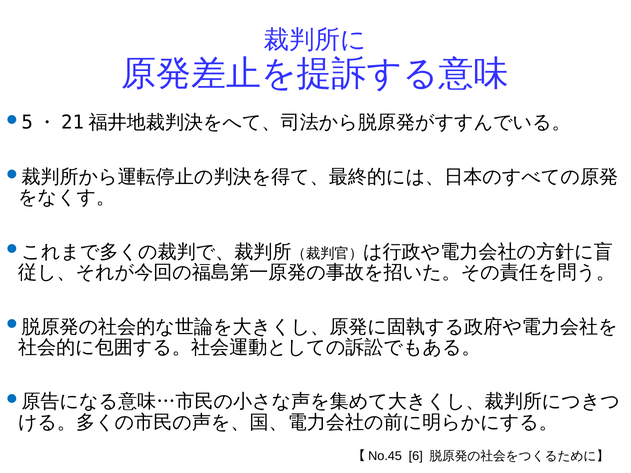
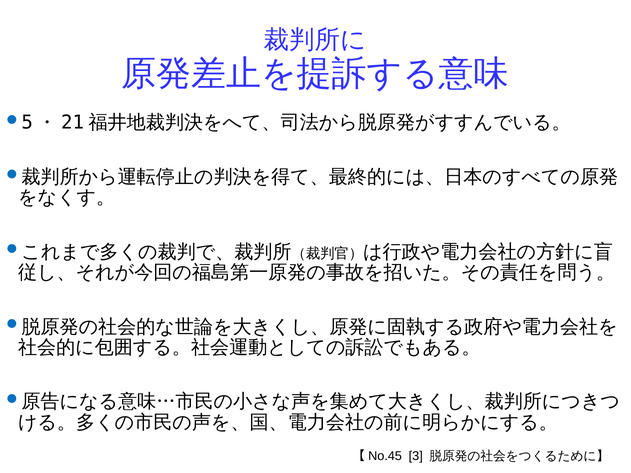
6: 6 -> 3 (416, 456)
